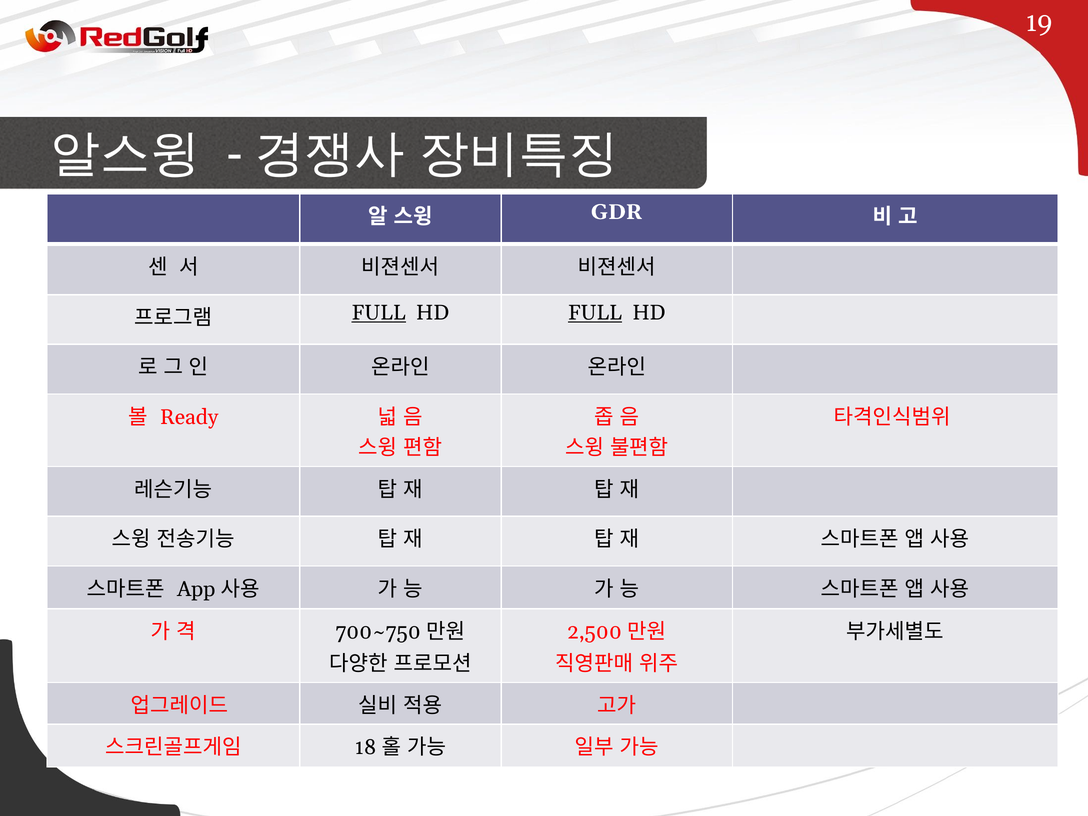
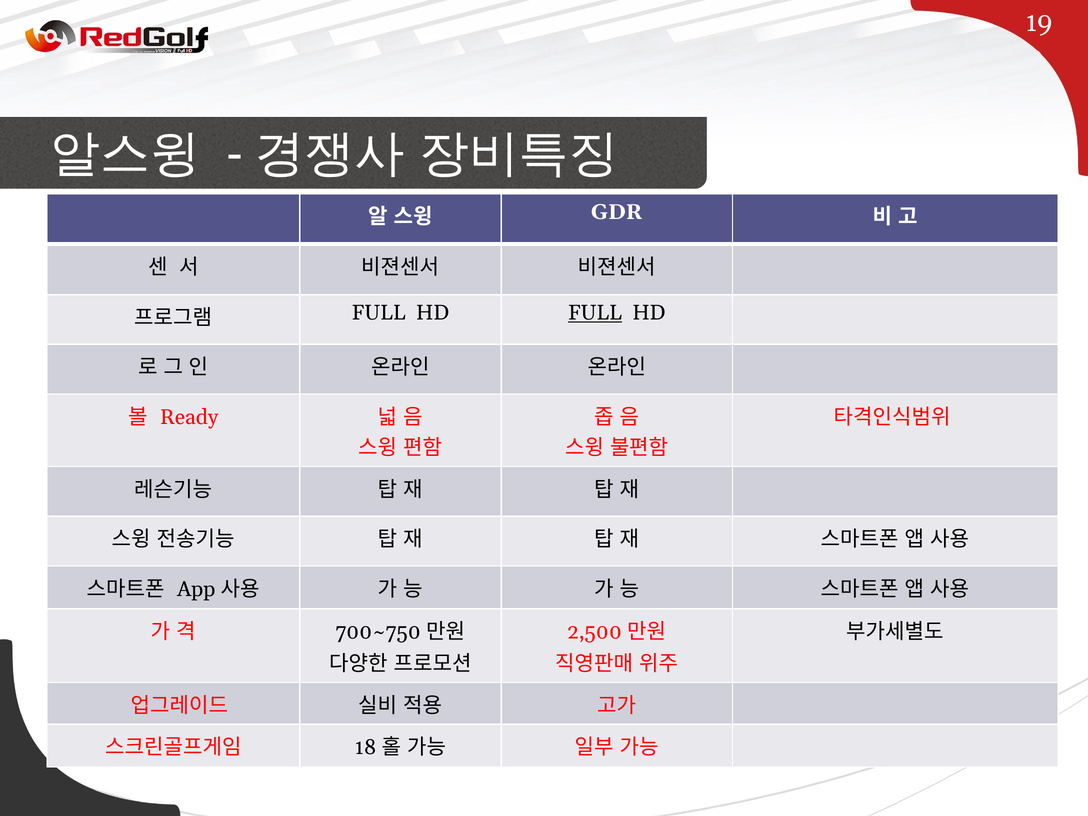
FULL underline: present -> none (379, 313)
